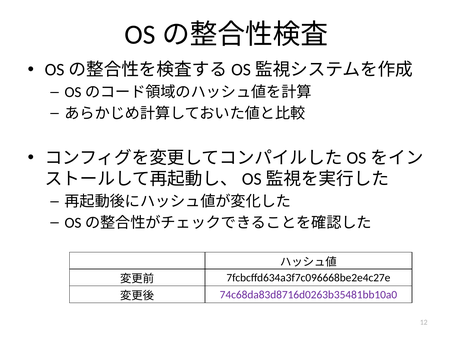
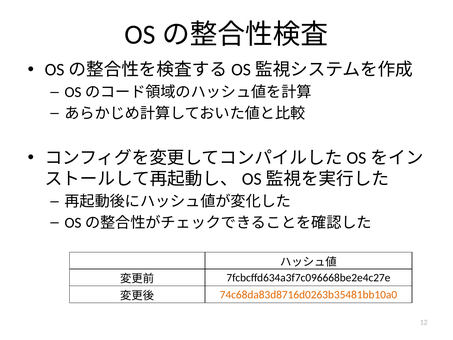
74c68da83d8716d0263b35481bb10a0 colour: purple -> orange (308, 294)
